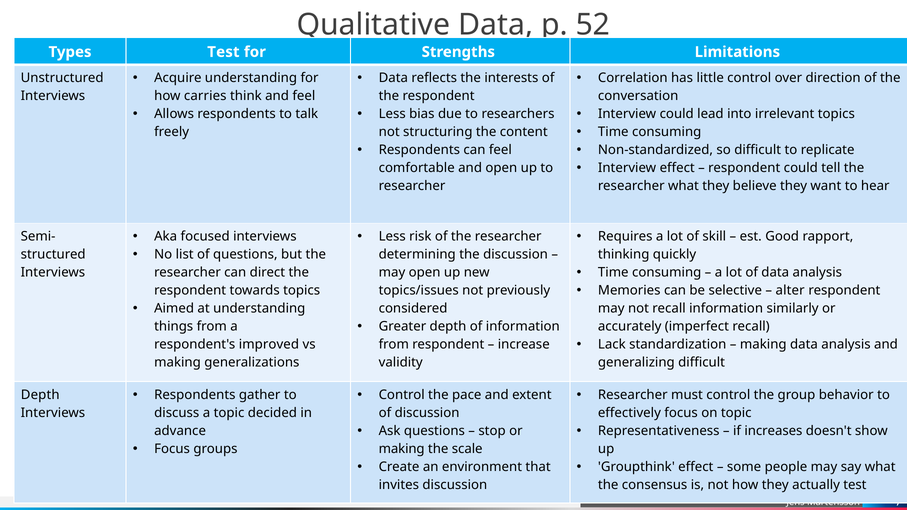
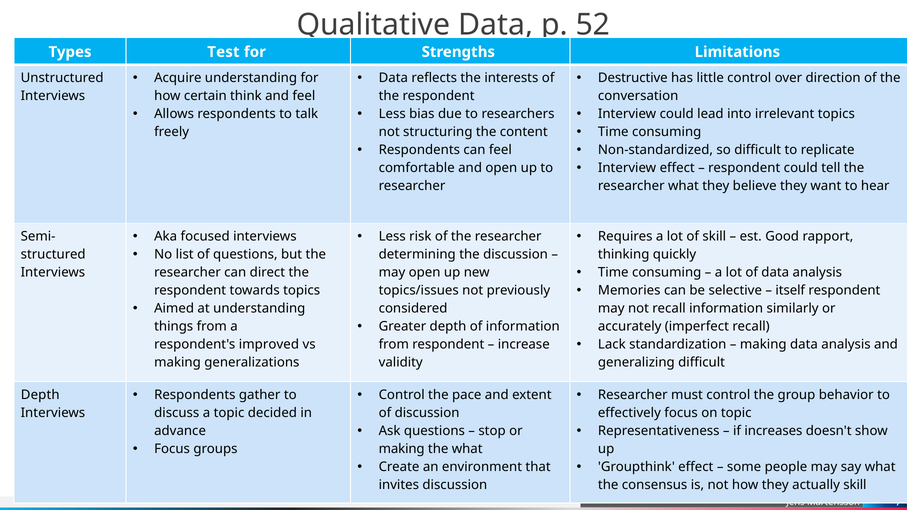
Correlation: Correlation -> Destructive (633, 78)
carries: carries -> certain (205, 96)
alter: alter -> itself (790, 291)
the scale: scale -> what (467, 449)
actually test: test -> skill (855, 485)
